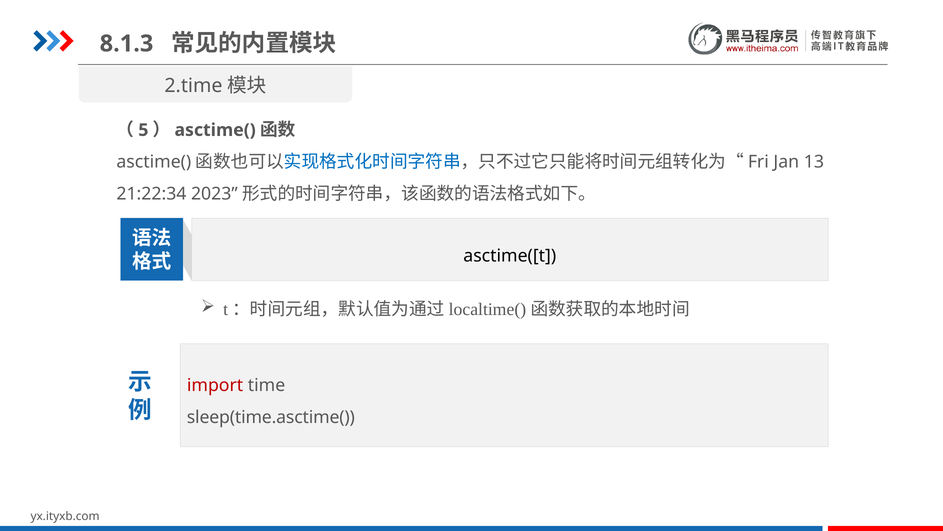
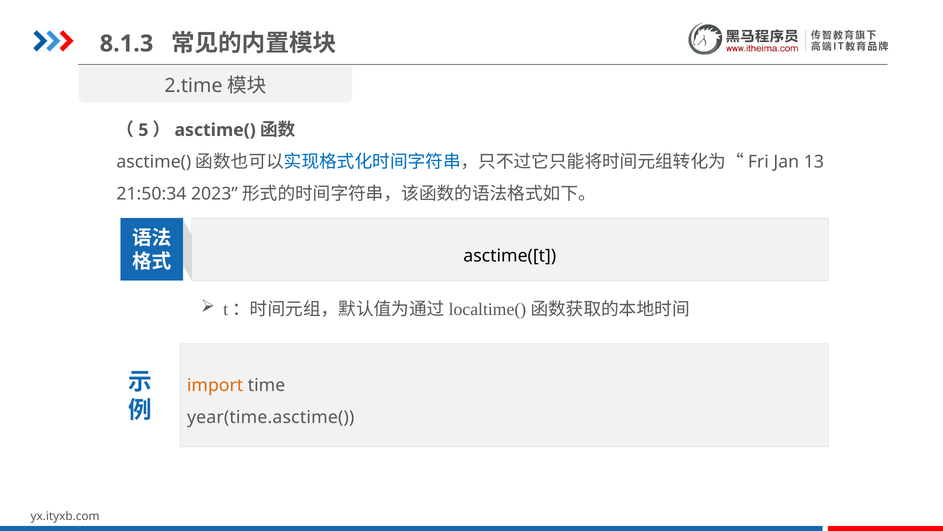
21:22:34: 21:22:34 -> 21:50:34 (151, 194)
import colour: red -> orange (215, 385)
sleep(time.asctime(: sleep(time.asctime( -> year(time.asctime( (271, 417)
